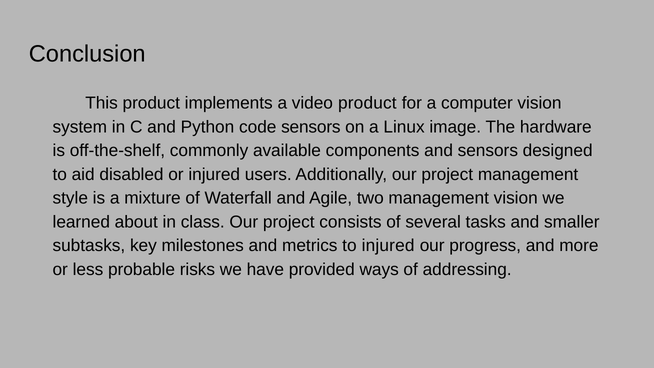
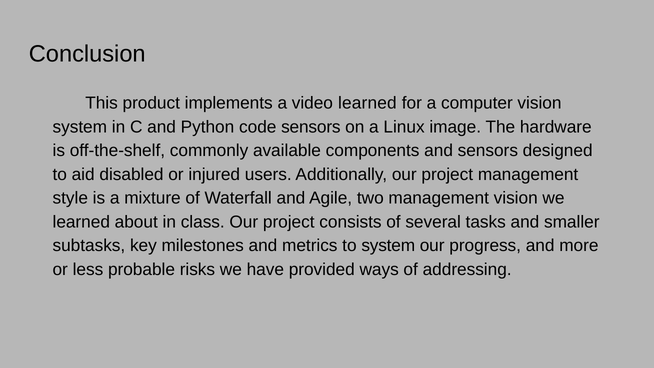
video product: product -> learned (367, 103)
to injured: injured -> system (388, 246)
